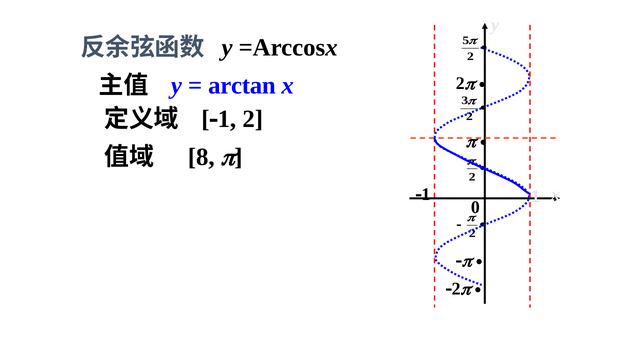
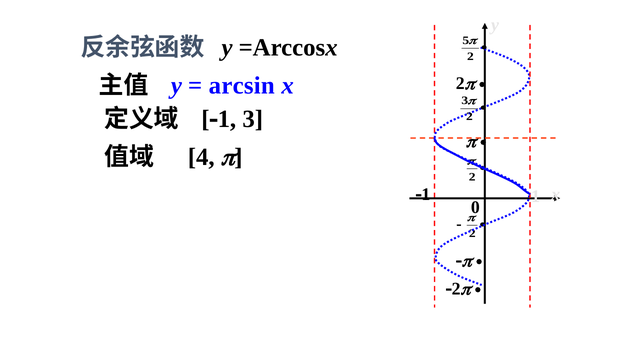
arctan: arctan -> arcsin (242, 85)
1 2: 2 -> 3 (253, 119)
8: 8 -> 4 (201, 157)
